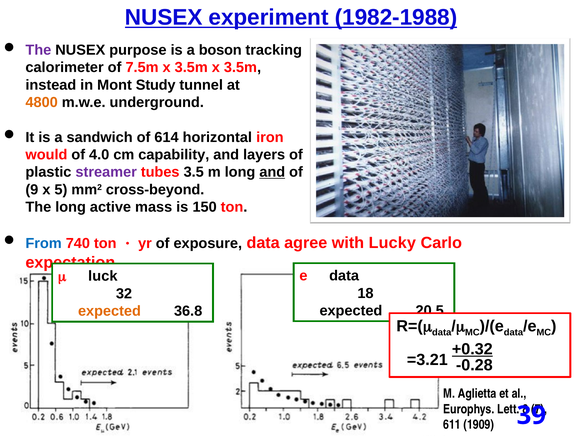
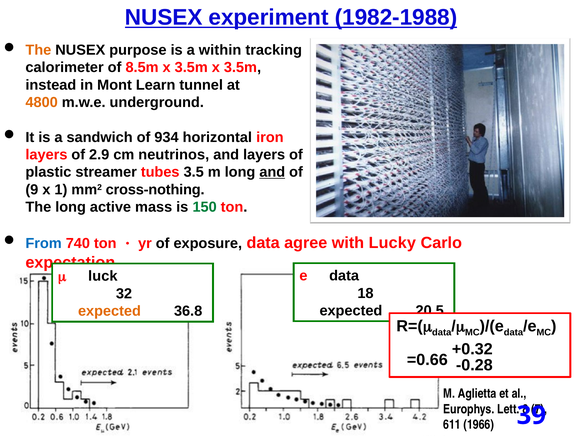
The colour: purple -> orange (38, 50)
boson: boson -> within (220, 50)
7.5m: 7.5m -> 8.5m (142, 67)
Study: Study -> Learn (156, 85)
614: 614 -> 934 (166, 137)
would: would -> layers (46, 155)
4.0: 4.0 -> 2.9 (99, 155)
capability: capability -> neutrinos (174, 155)
streamer colour: purple -> black (106, 172)
5: 5 -> 1 (61, 189)
cross-beyond: cross-beyond -> cross-nothing (155, 189)
150 colour: black -> green (205, 207)
+0.32 underline: present -> none (472, 349)
=3.21: =3.21 -> =0.66 (427, 360)
1909: 1909 -> 1966 (479, 424)
